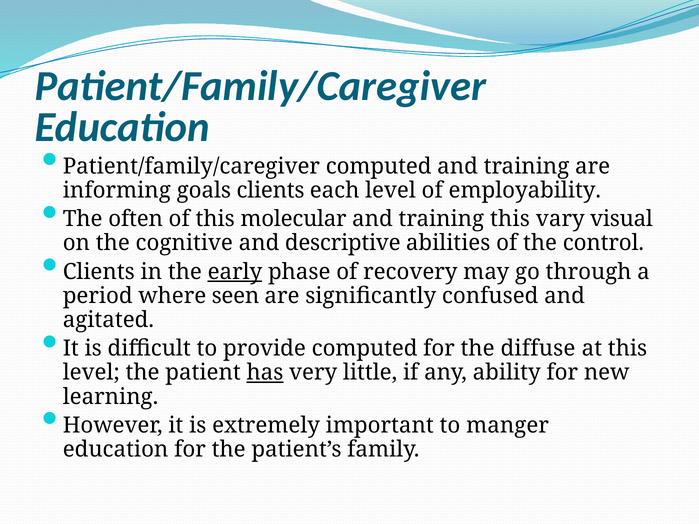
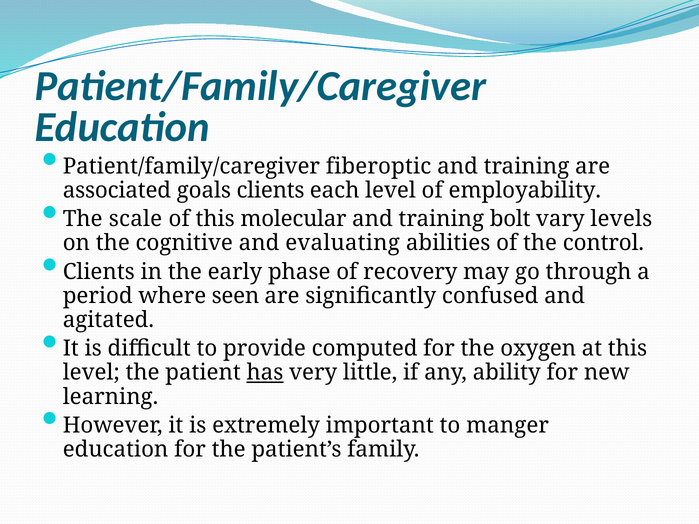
Patient/family/caregiver computed: computed -> fiberoptic (379, 166)
informing: informing -> associated (117, 190)
often: often -> scale (135, 219)
training this: this -> bolt (510, 219)
visual: visual -> levels (621, 219)
descriptive: descriptive -> evaluating (343, 243)
early underline: present -> none (235, 272)
diffuse: diffuse -> oxygen (538, 349)
